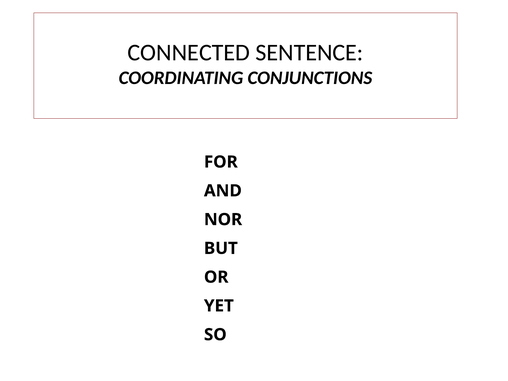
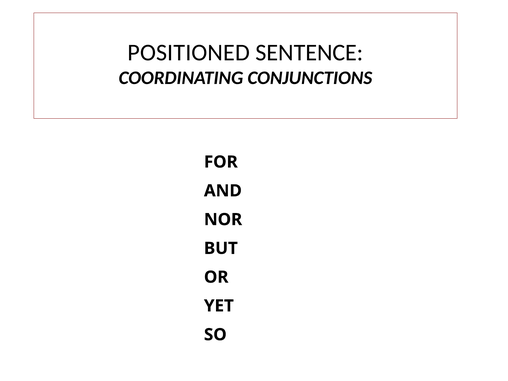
CONNECTED: CONNECTED -> POSITIONED (189, 52)
